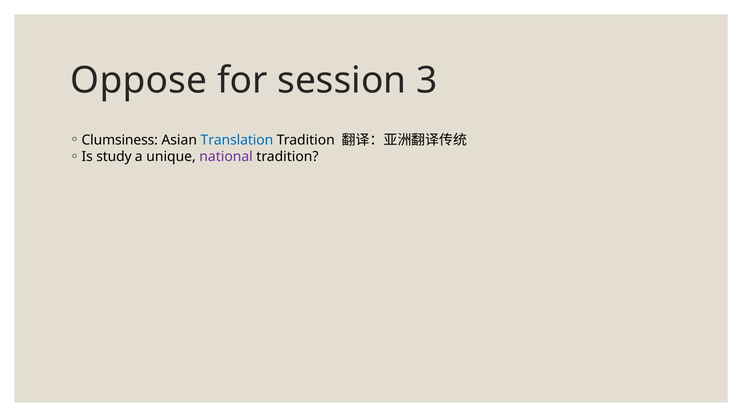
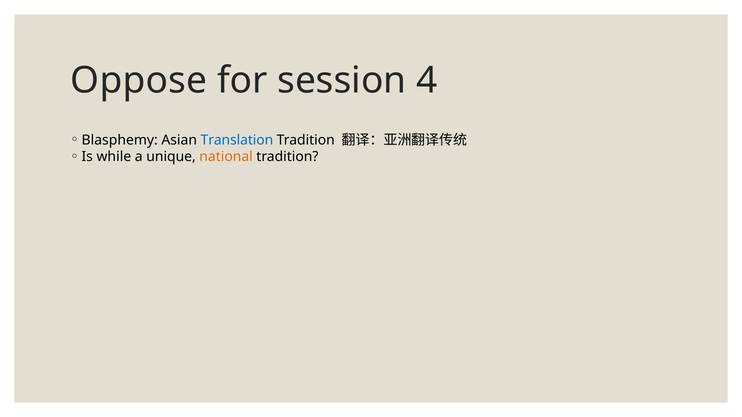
3: 3 -> 4 (427, 81)
Clumsiness: Clumsiness -> Blasphemy (120, 140)
study: study -> while (114, 157)
national colour: purple -> orange (226, 157)
